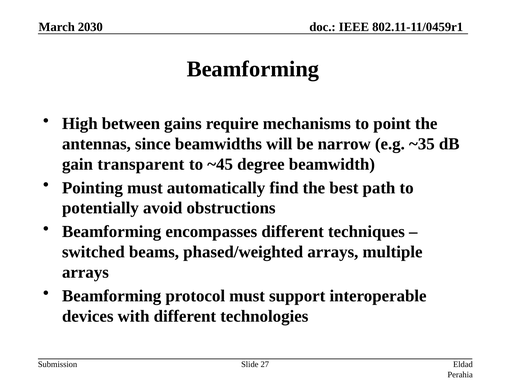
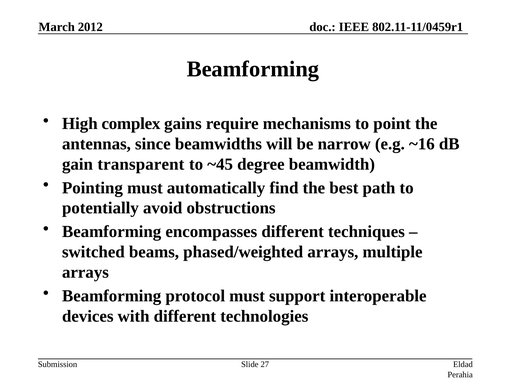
2030: 2030 -> 2012 (90, 27)
between: between -> complex (131, 123)
~35: ~35 -> ~16 (422, 144)
